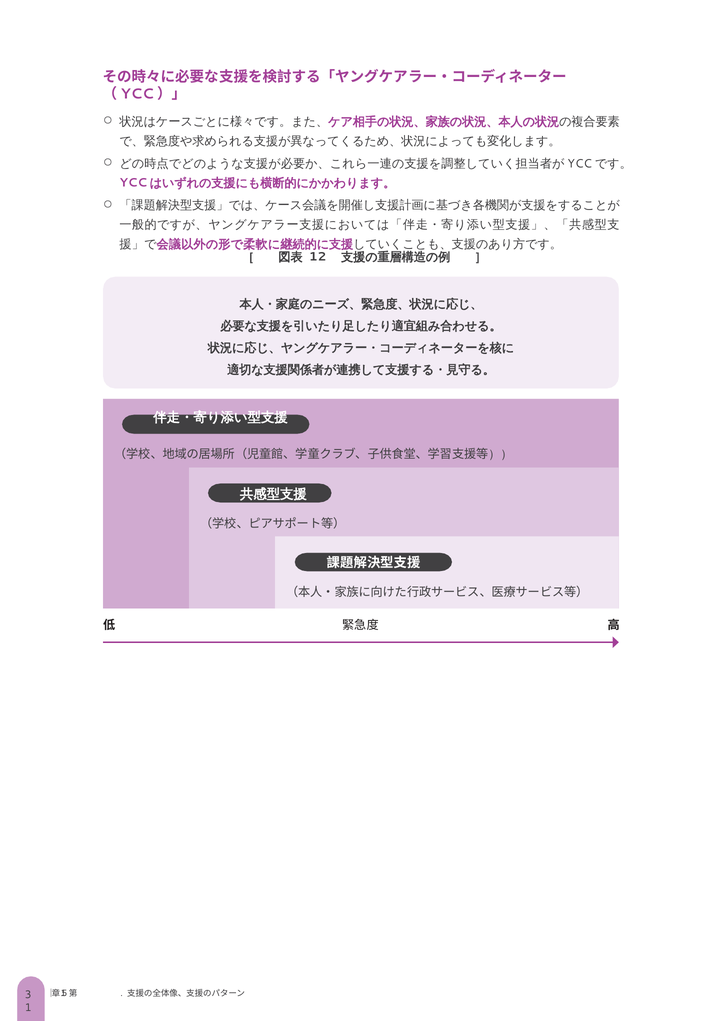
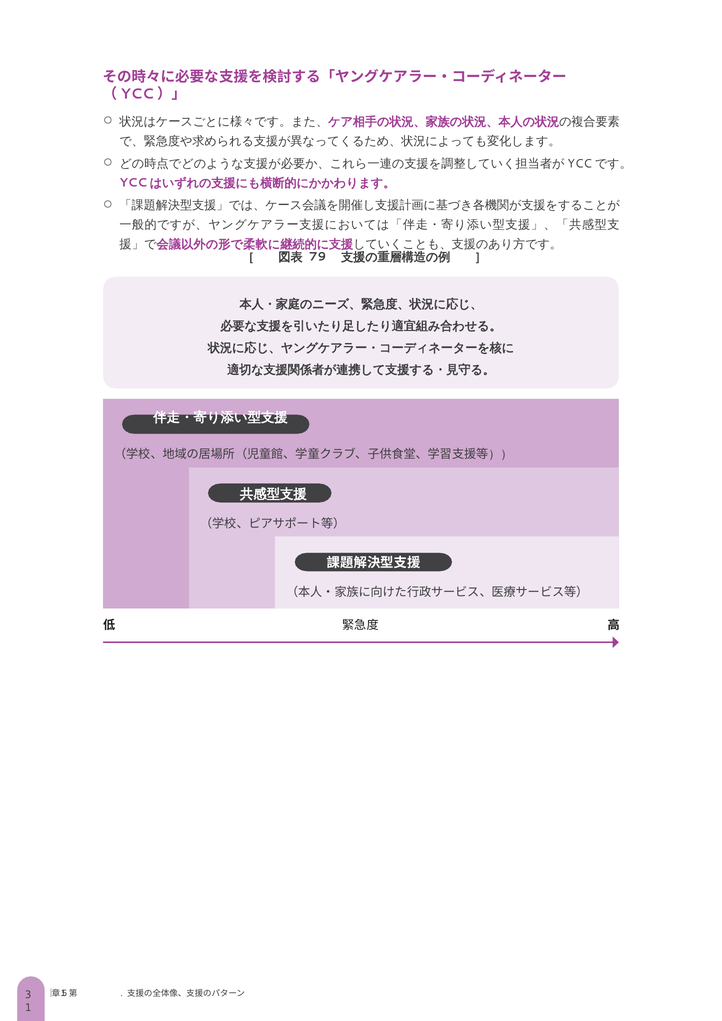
12: 12 -> 79 (318, 257)
